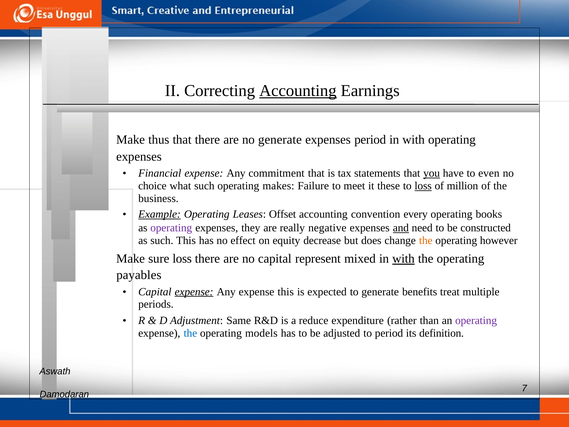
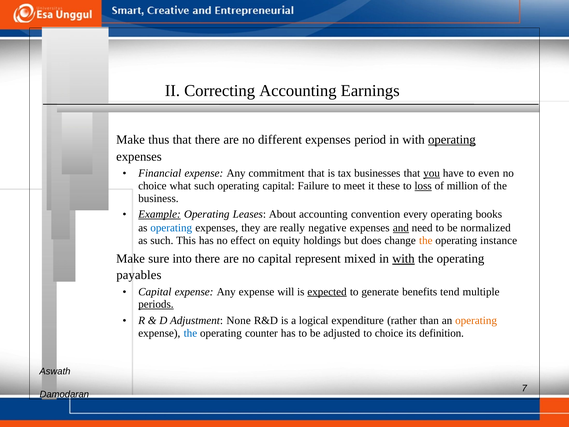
Accounting underline: present -> none (298, 90)
no generate: generate -> different (280, 140)
operating underline: none -> present (452, 140)
statements: statements -> businesses (377, 173)
operating makes: makes -> capital (279, 186)
Offset: Offset -> About (282, 214)
operating colour: purple -> blue (171, 228)
constructed: constructed -> normalized (486, 228)
decrease: decrease -> holdings (322, 240)
however: however -> instance (499, 240)
sure loss: loss -> into (182, 259)
expense underline: present -> none (194, 292)
expense this: this -> will (286, 292)
expected underline: none -> present (327, 292)
treat: treat -> tend (450, 292)
periods underline: none -> present (156, 304)
Same: Same -> None (239, 320)
reduce: reduce -> logical (314, 320)
operating colour: purple -> orange (476, 320)
models: models -> counter (261, 333)
to period: period -> choice (389, 333)
